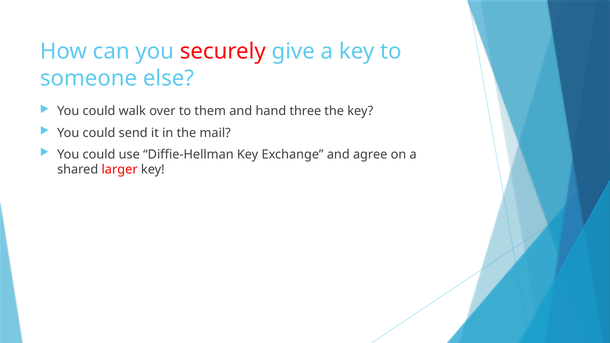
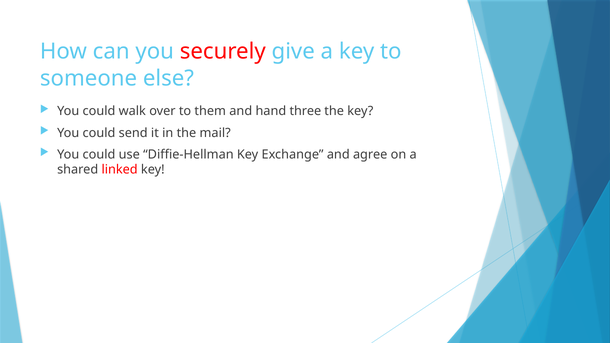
larger: larger -> linked (120, 170)
